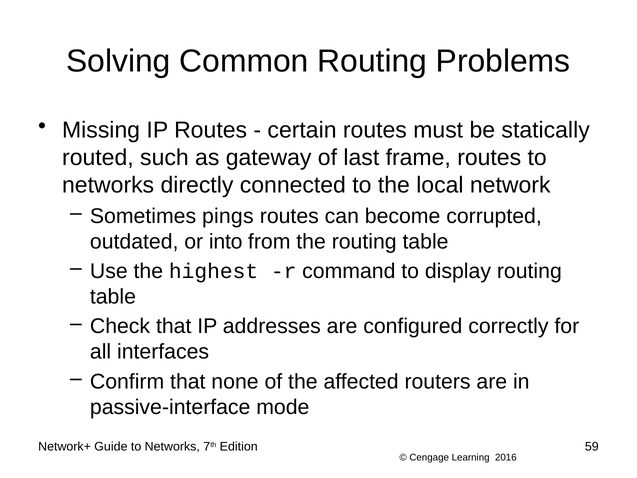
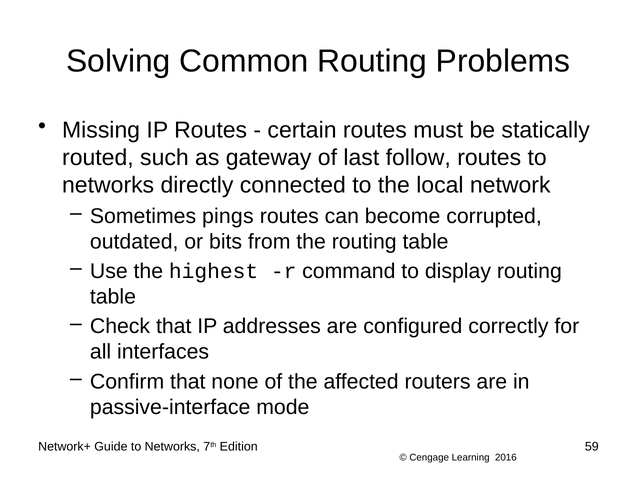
frame: frame -> follow (418, 158)
into: into -> bits (226, 241)
